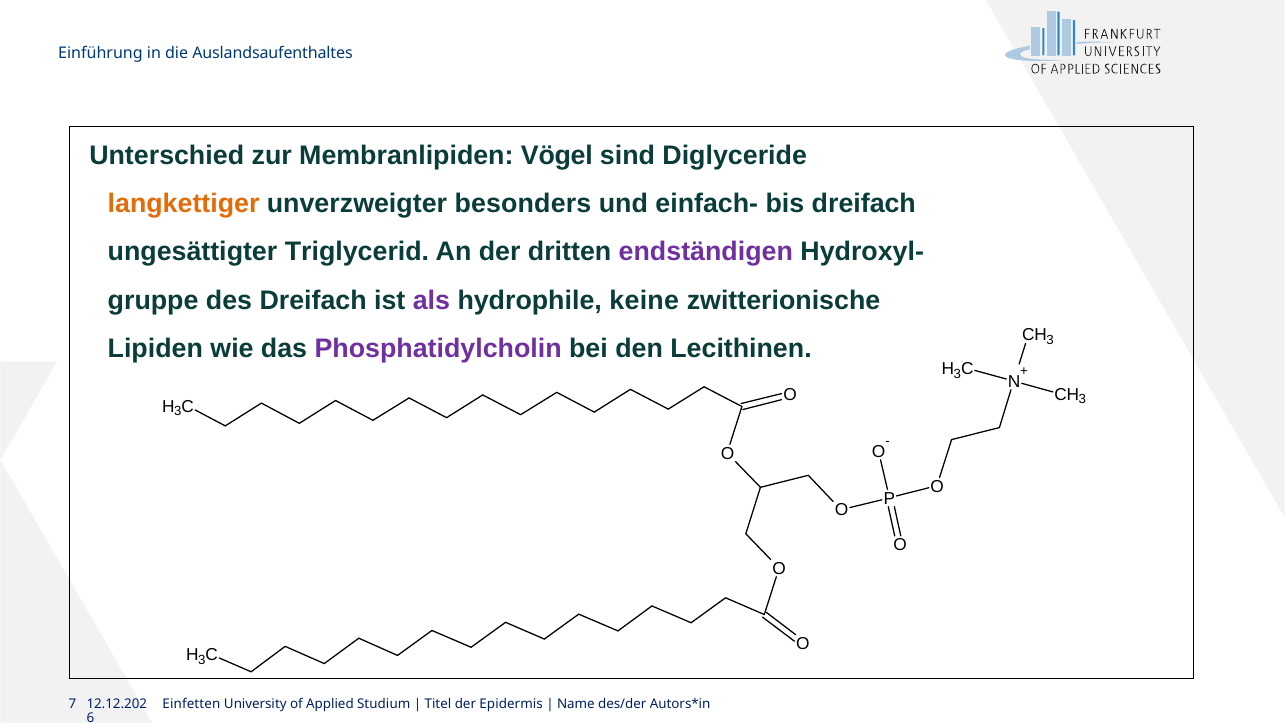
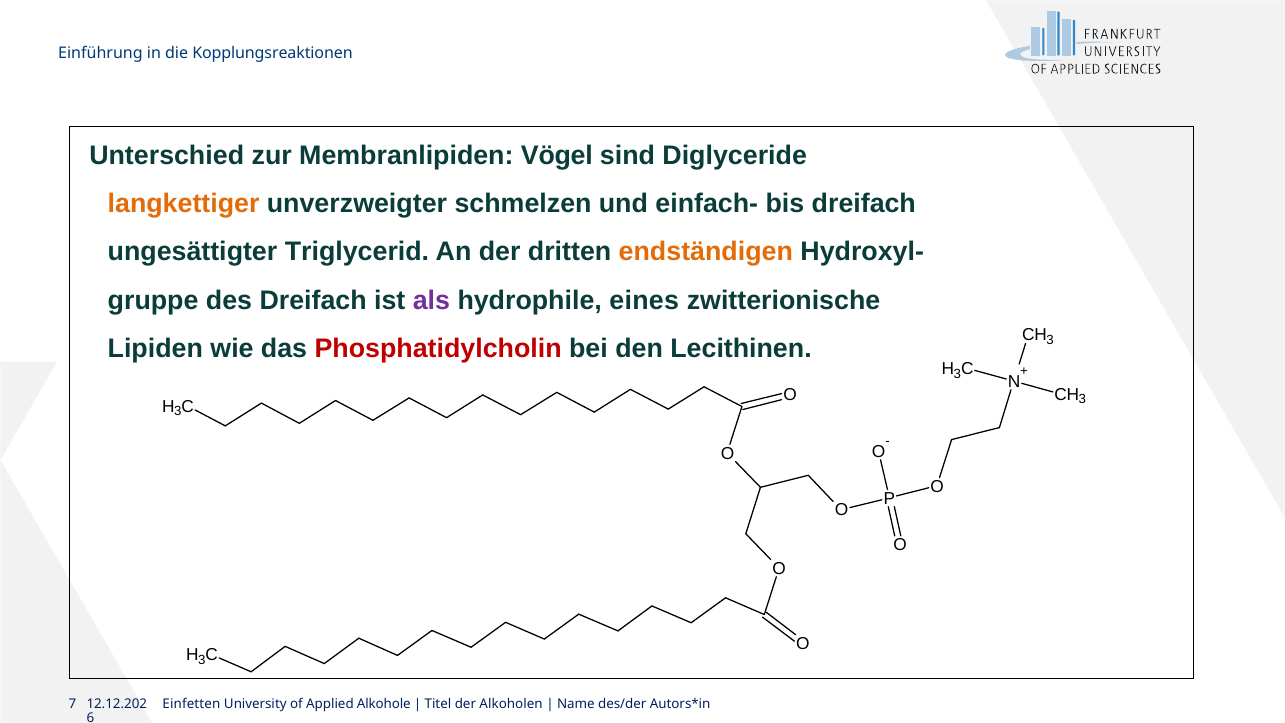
Auslandsaufenthaltes: Auslandsaufenthaltes -> Kopplungsreaktionen (272, 53)
besonders: besonders -> schmelzen (523, 204)
endständigen colour: purple -> orange (706, 252)
keine: keine -> eines (644, 300)
Phosphatidylcholin colour: purple -> red (438, 348)
Studium: Studium -> Alkohole (384, 704)
Epidermis: Epidermis -> Alkoholen (511, 704)
